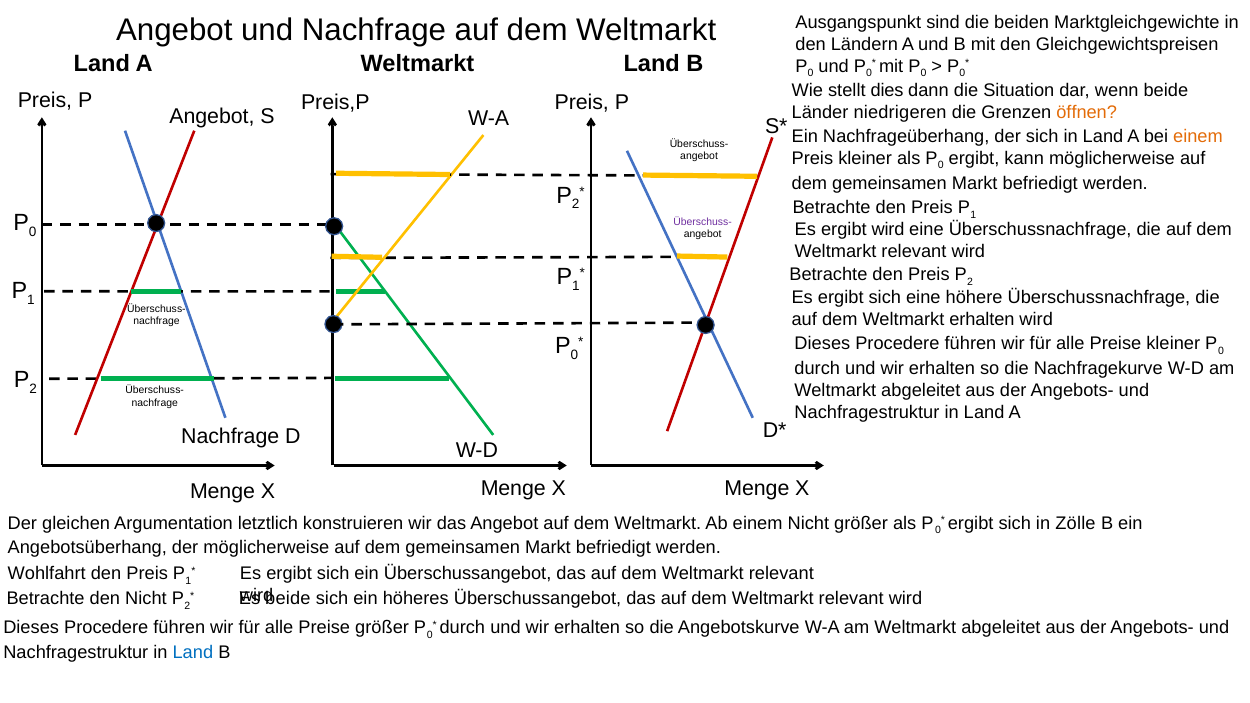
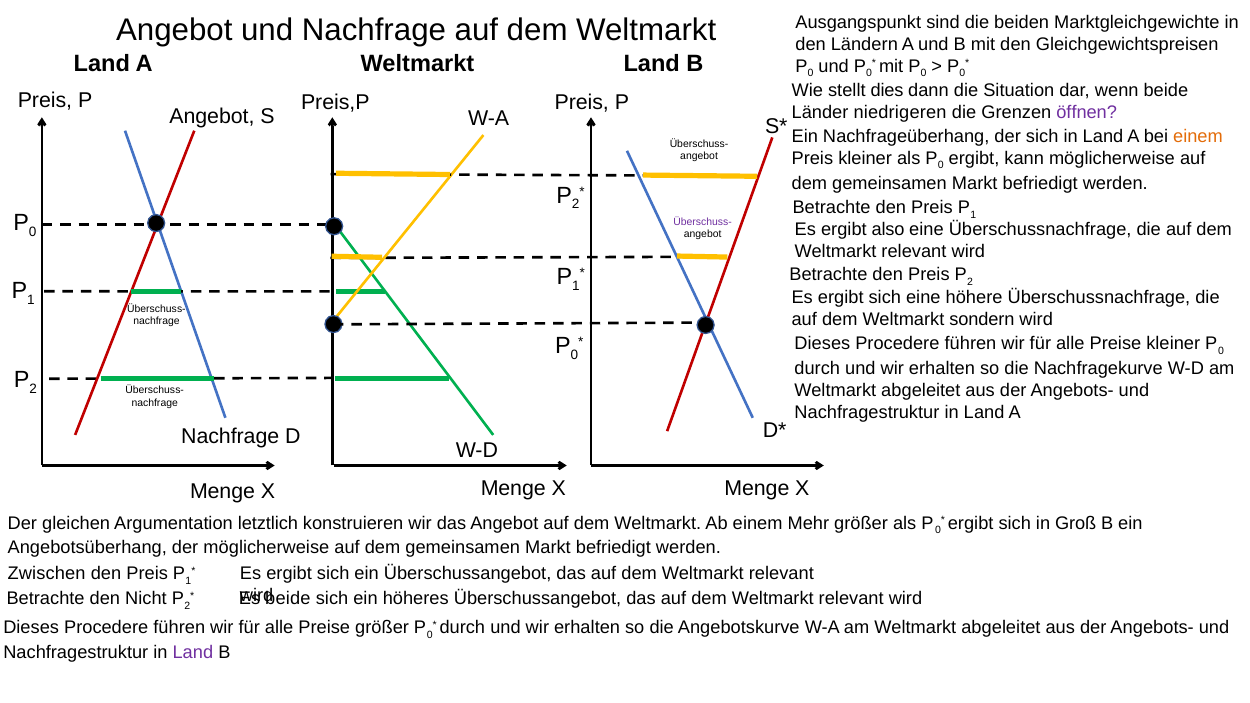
öffnen colour: orange -> purple (1087, 113)
ergibt wird: wird -> also (888, 230)
Weltmarkt erhalten: erhalten -> sondern (982, 319)
einem Nicht: Nicht -> Mehr (808, 523)
Zölle: Zölle -> Groß (1076, 523)
Wohlfahrt: Wohlfahrt -> Zwischen (47, 574)
Land colour: blue -> purple (193, 653)
